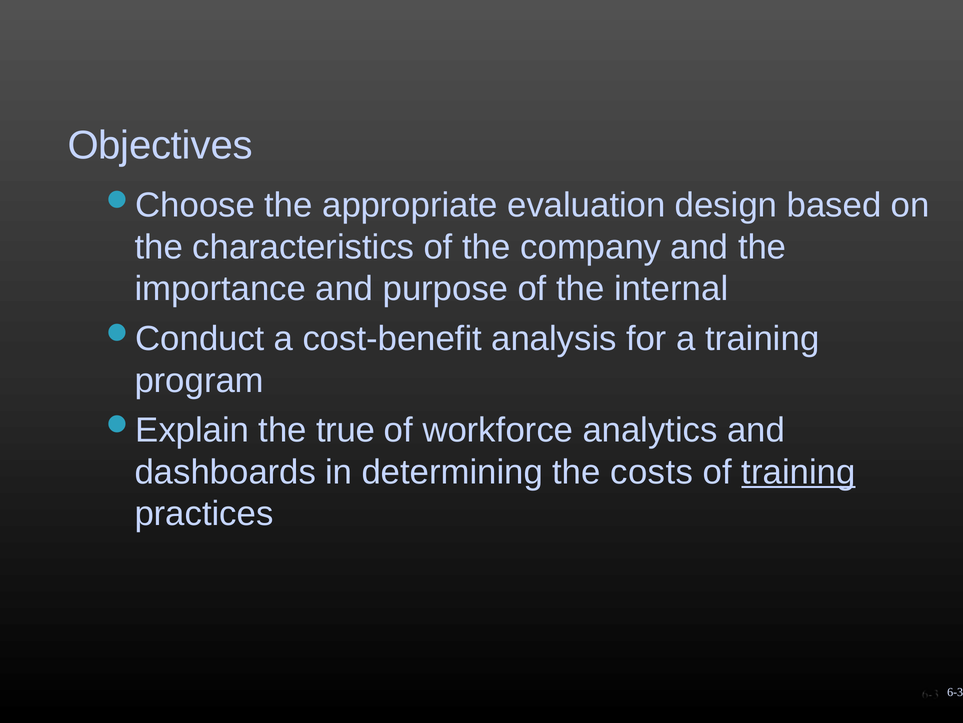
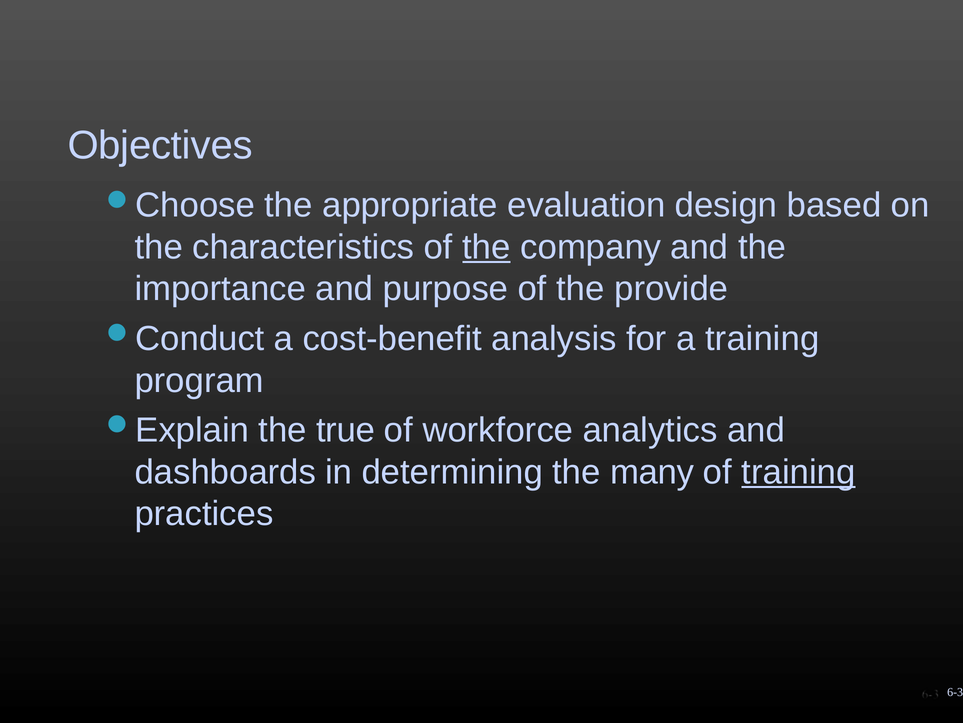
the underline: none -> present (486, 247)
internal: internal -> provide (671, 289)
costs: costs -> many (652, 472)
